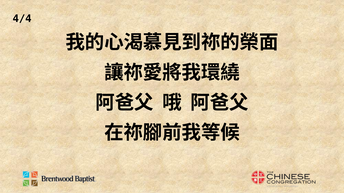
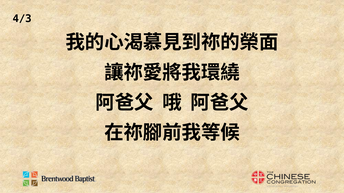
4/4: 4/4 -> 4/3 (22, 19)
